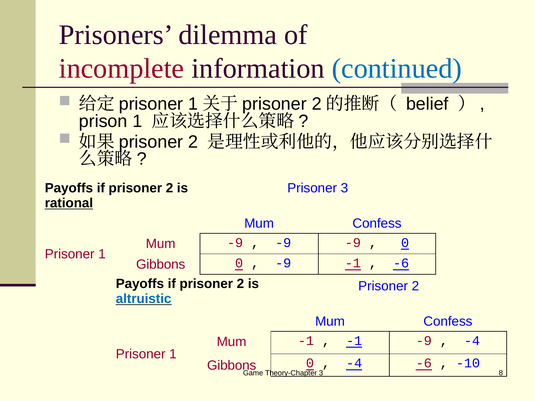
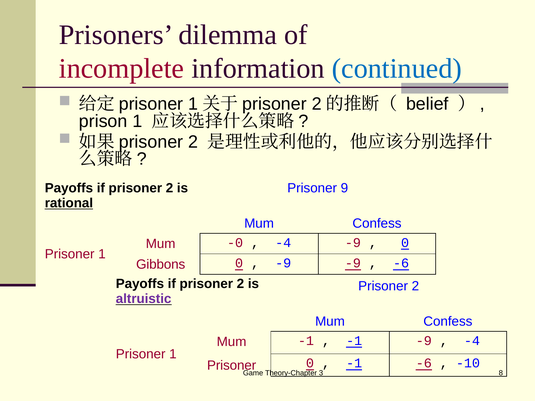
Prisoner 3: 3 -> 9 (344, 188)
Mum -9: -9 -> -0 (235, 243)
-9: -9 -> -4 (283, 243)
-9 -1: -1 -> -9 (353, 263)
altruistic colour: blue -> purple (144, 299)
Gibbons: Gibbons -> Prisoner (232, 366)
-4: -4 -> -1 (354, 363)
